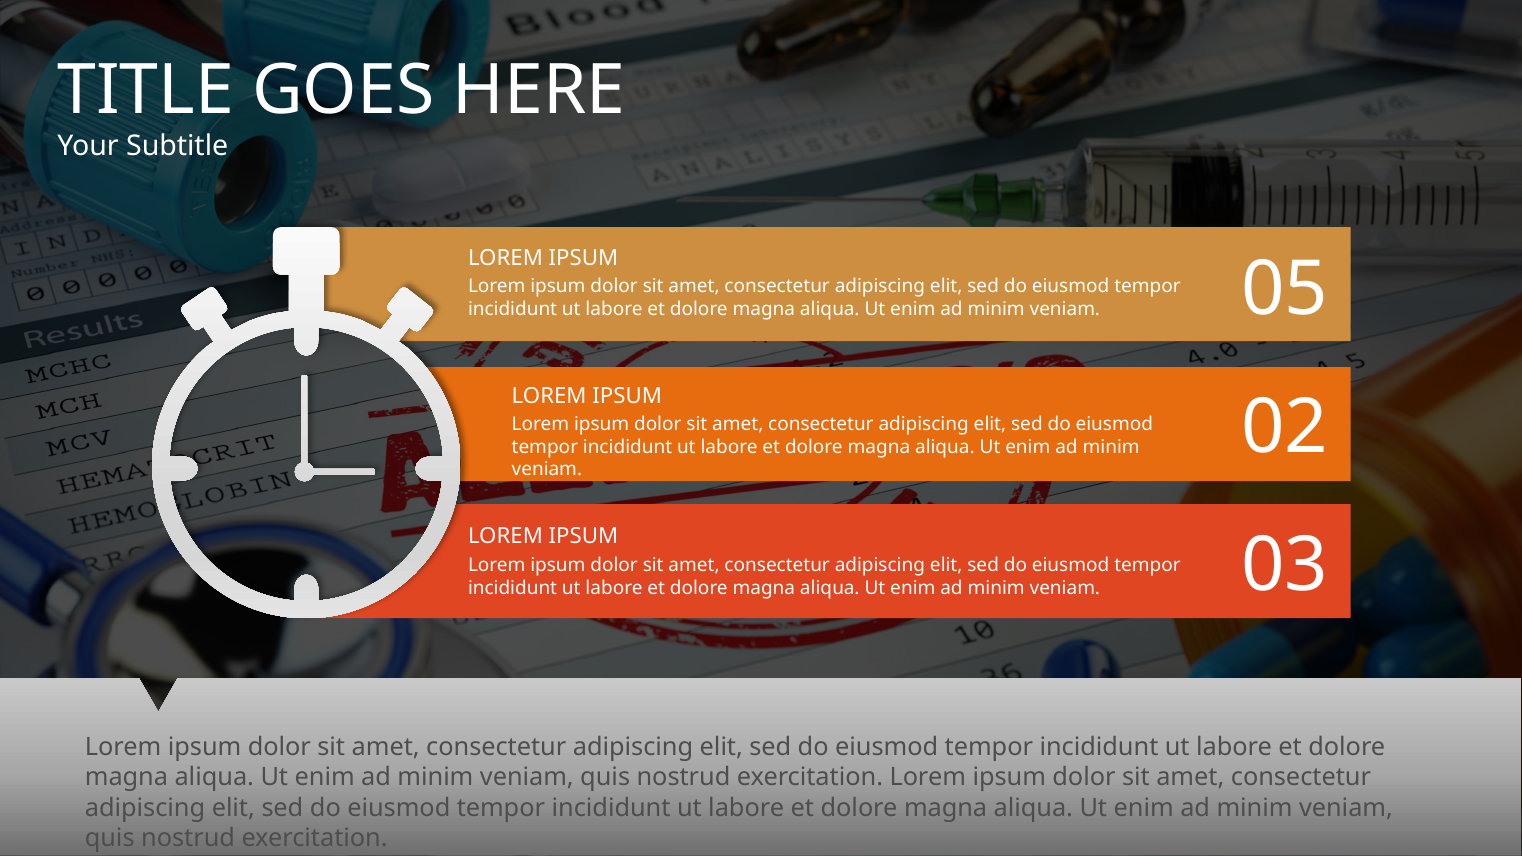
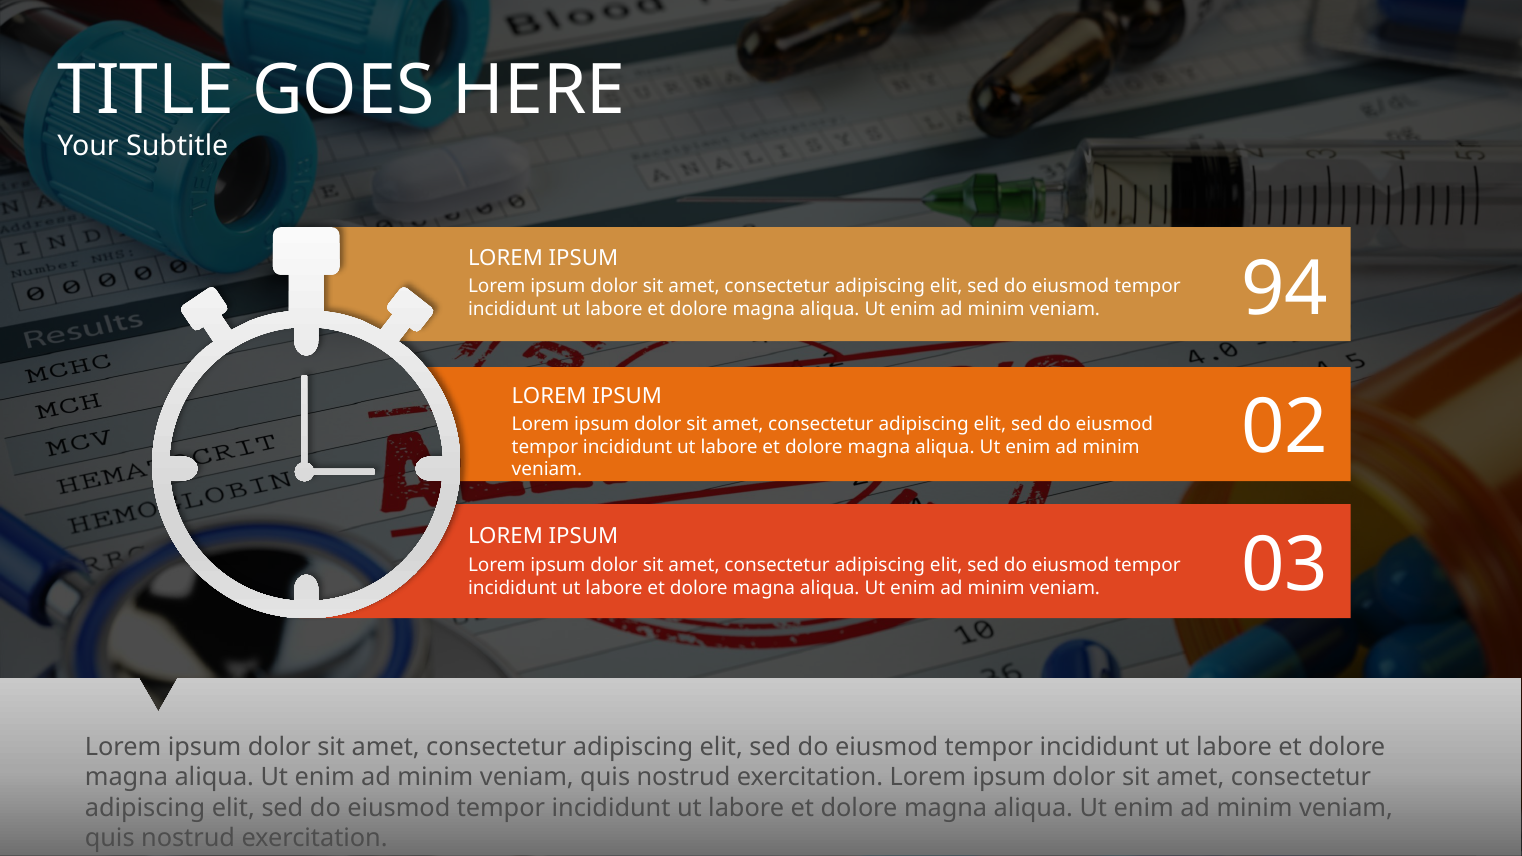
05: 05 -> 94 (1285, 289)
